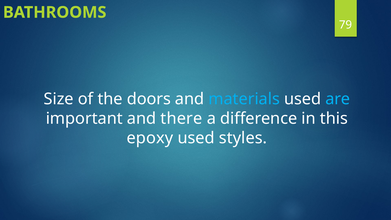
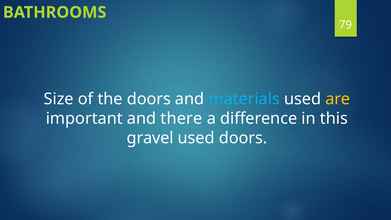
are colour: light blue -> yellow (338, 99)
epoxy: epoxy -> gravel (150, 138)
used styles: styles -> doors (243, 138)
